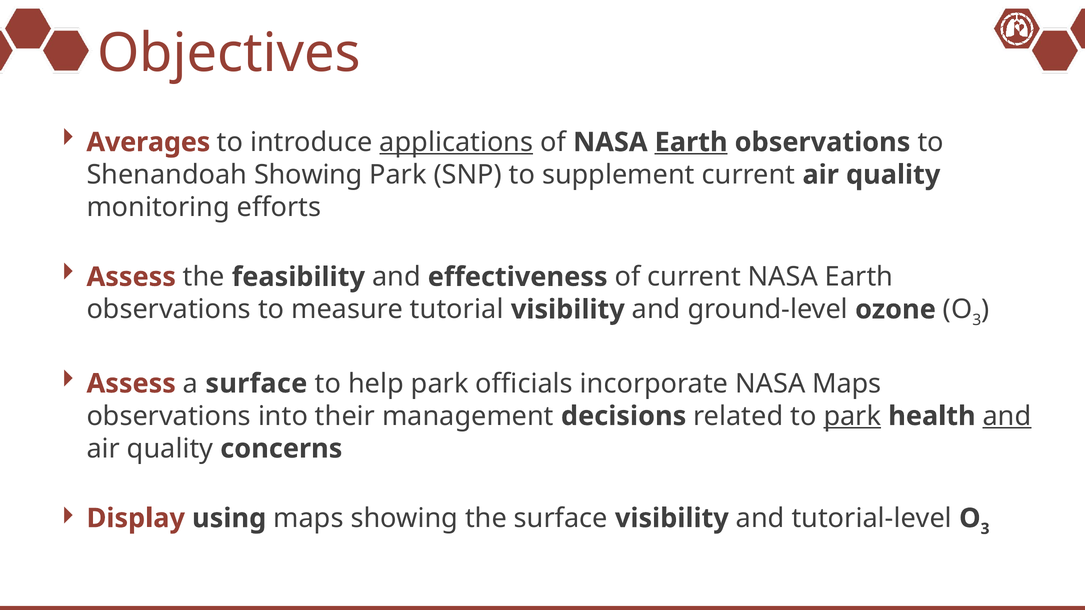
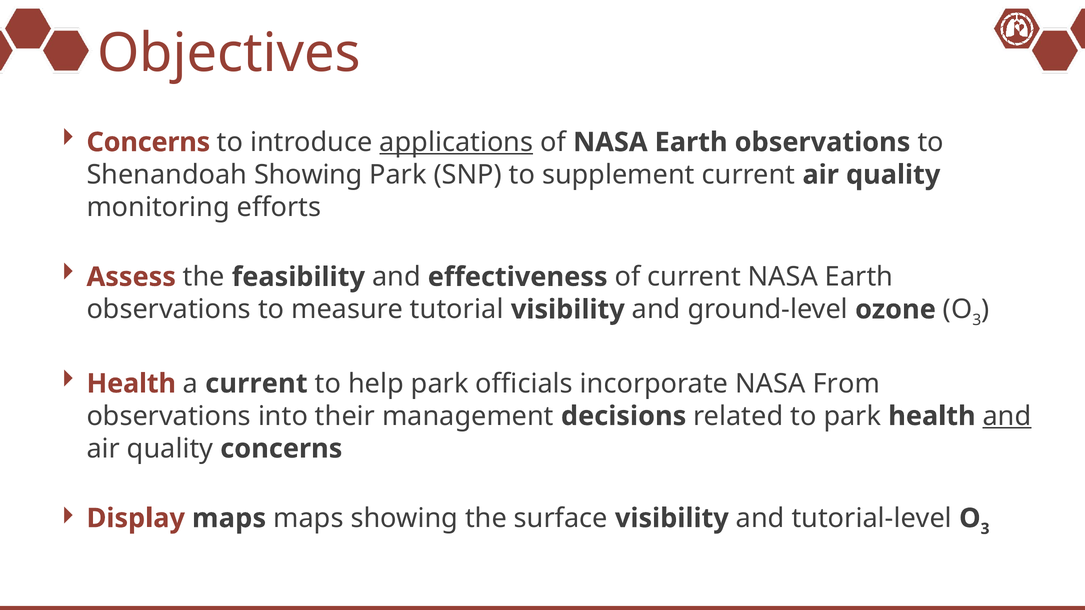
Averages: Averages -> Concerns (148, 142)
Earth underline: present -> none (691, 142)
Assess: Assess -> Health (131, 384)
a surface: surface -> current (256, 384)
NASA Maps: Maps -> From (846, 384)
park underline: present -> none (852, 416)
Display using: using -> maps (229, 519)
